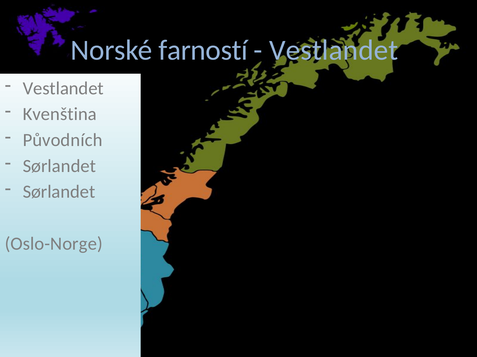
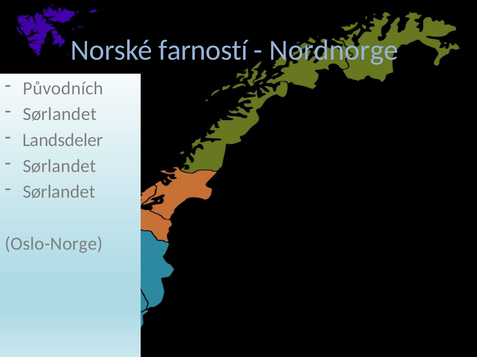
Vestlandet: Vestlandet -> Nordnorge (334, 50)
Vestlandet: Vestlandet -> Původních (63, 88)
Kvenština: Kvenština -> Sørlandet (60, 114)
Původních: Původních -> Landsdeler (63, 140)
